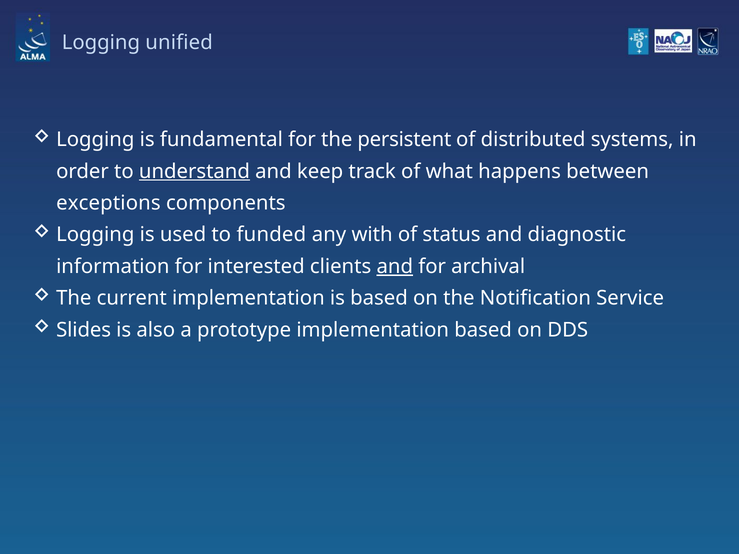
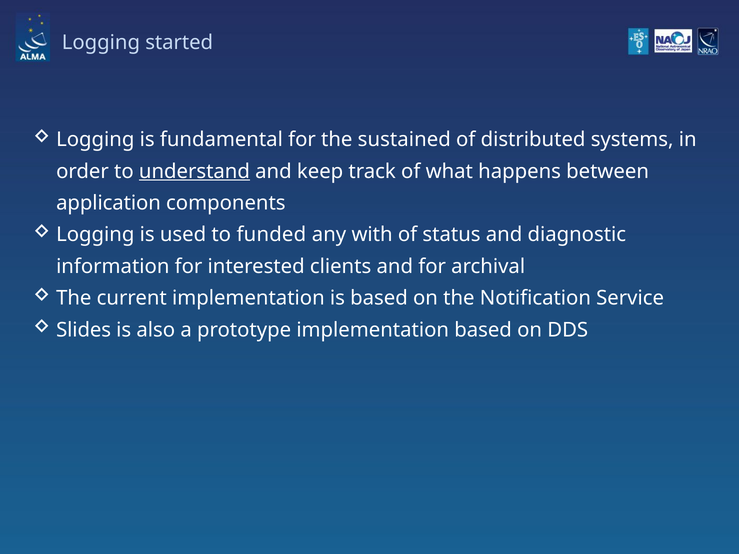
unified: unified -> started (179, 43)
persistent: persistent -> sustained (404, 140)
exceptions: exceptions -> application (109, 203)
and underline: present -> none (395, 266)
